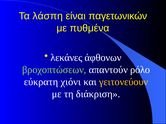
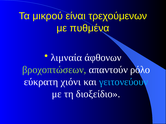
λάσπη: λάσπη -> μικρού (48, 16)
παγετωνικών: παγετωνικών -> τρεχούμενων (118, 16)
λεκάνες: λεκάνες -> λιμναία (66, 58)
γειτονεύουν colour: yellow -> light blue (124, 82)
διάκριση: διάκριση -> διοξείδιο (98, 94)
